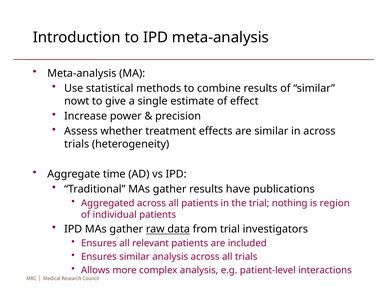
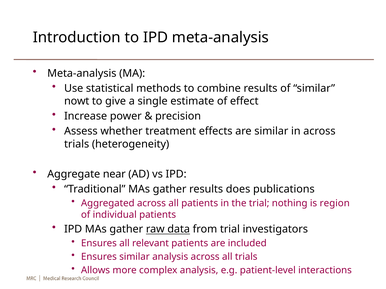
time: time -> near (114, 174)
have: have -> does (238, 189)
